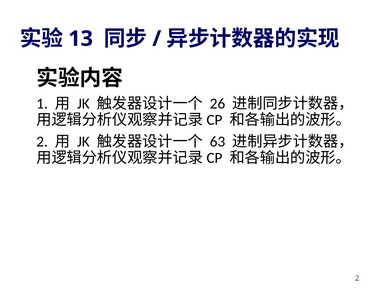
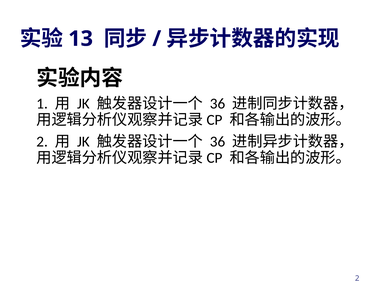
26: 26 -> 36 (218, 104)
63: 63 -> 36 (218, 142)
